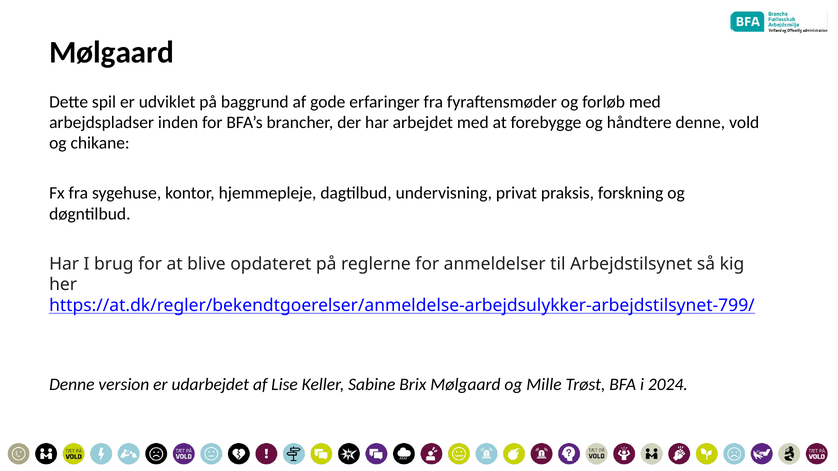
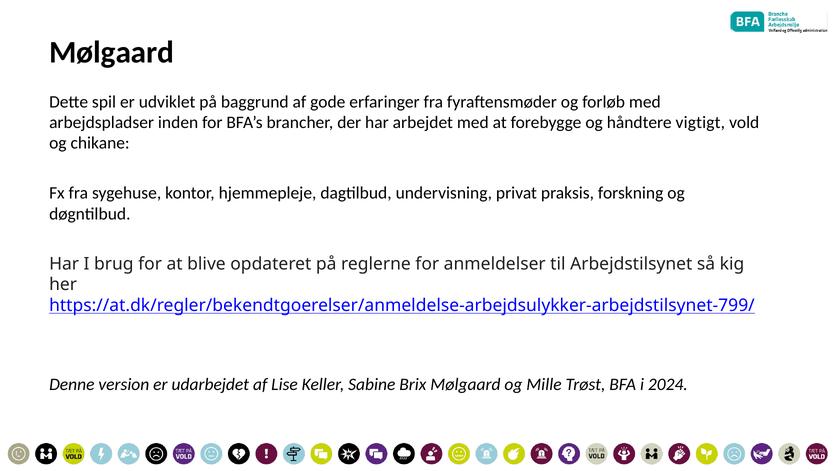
håndtere denne: denne -> vigtigt (700, 123)
